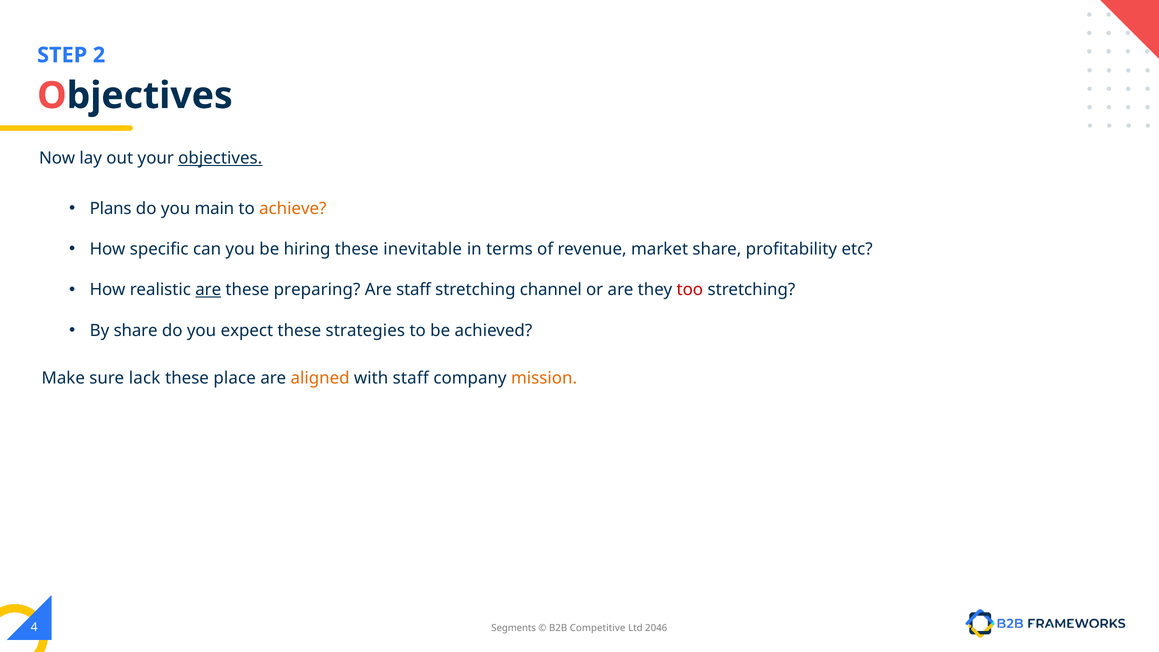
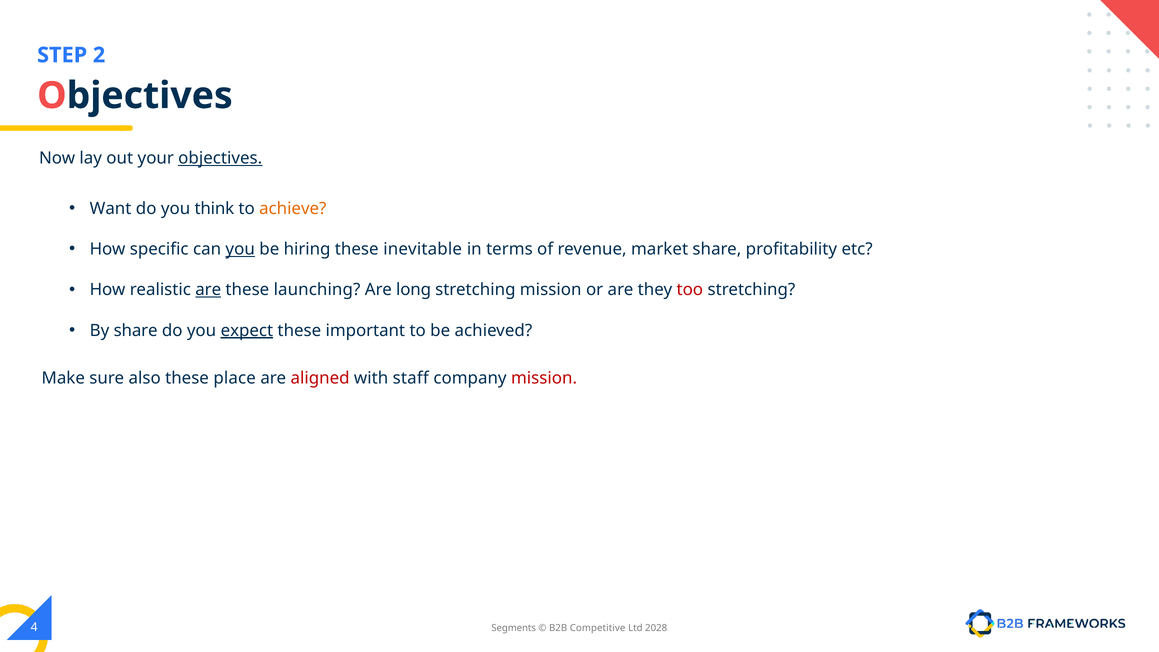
Plans: Plans -> Want (111, 209)
main: main -> think (214, 209)
you underline: none -> present (240, 249)
preparing: preparing -> launching (317, 290)
Are staff: staff -> long (414, 290)
stretching channel: channel -> mission (551, 290)
expect underline: none -> present (247, 330)
strategies: strategies -> important (365, 330)
lack: lack -> also (145, 378)
aligned colour: orange -> red (320, 378)
mission colour: orange -> red (544, 378)
2046: 2046 -> 2028 (656, 628)
